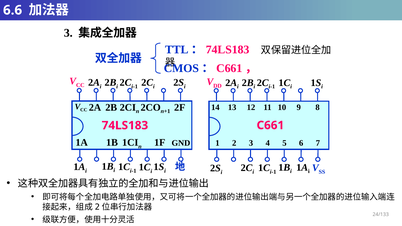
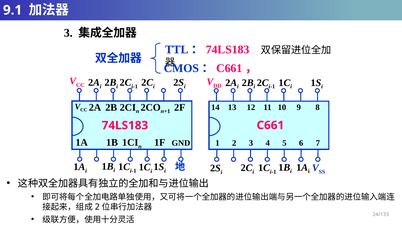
6.6: 6.6 -> 9.1 (13, 10)
